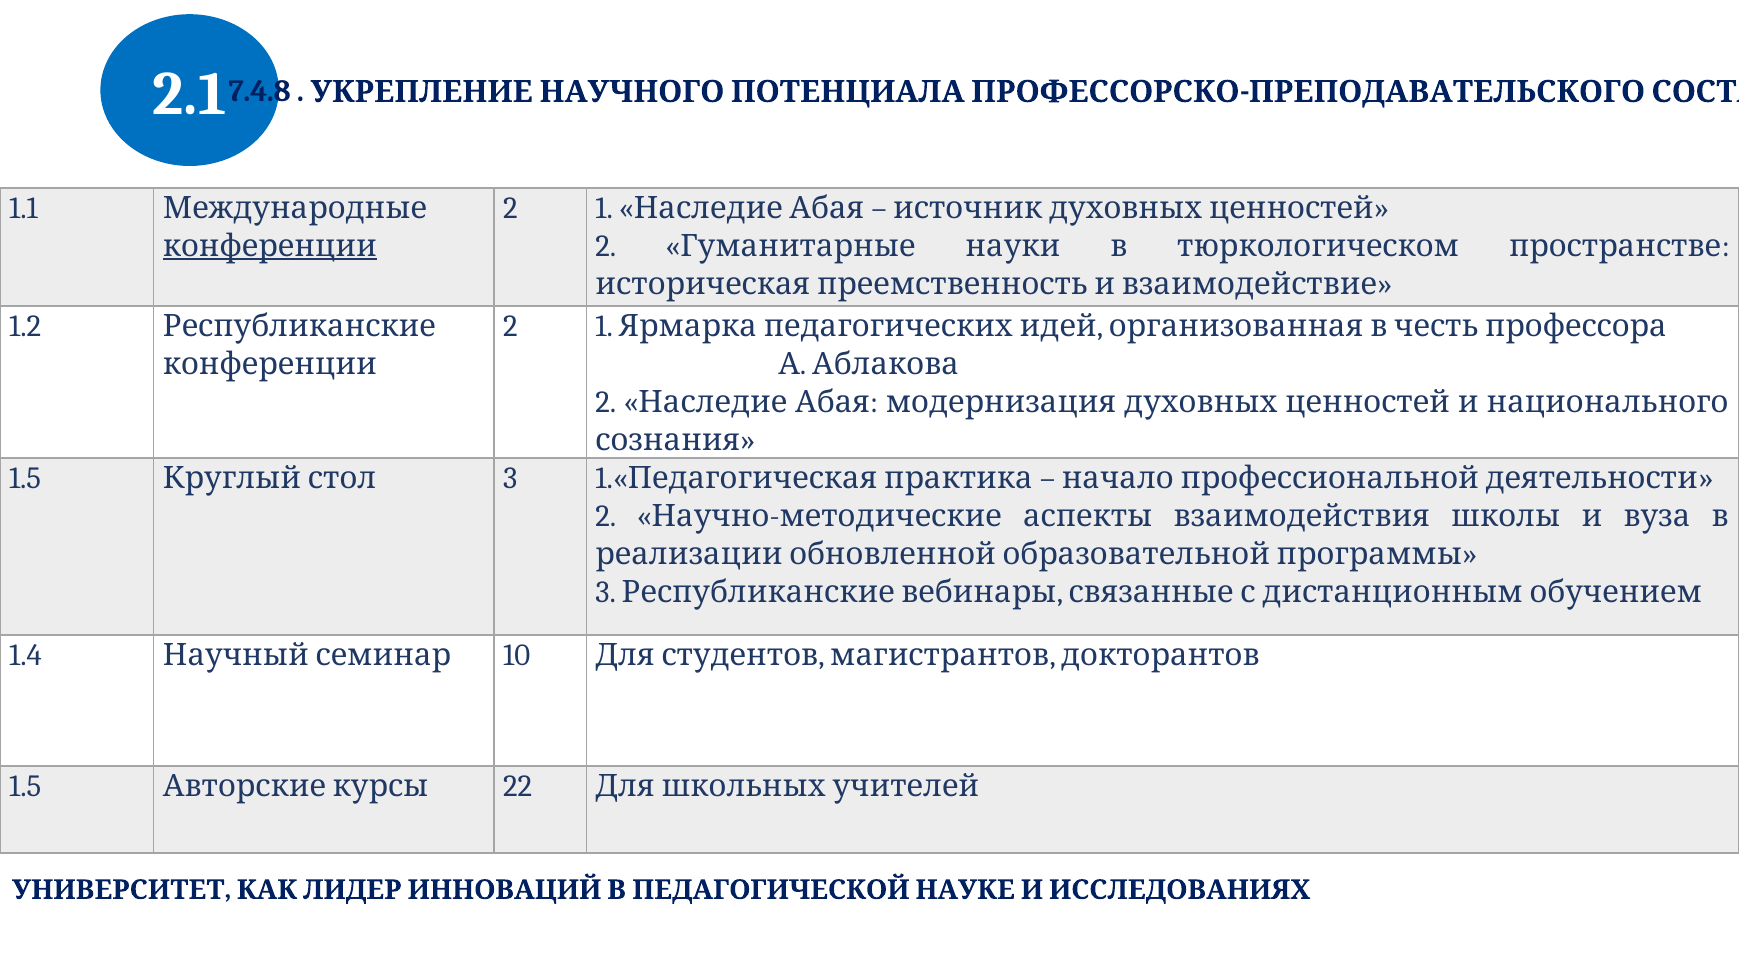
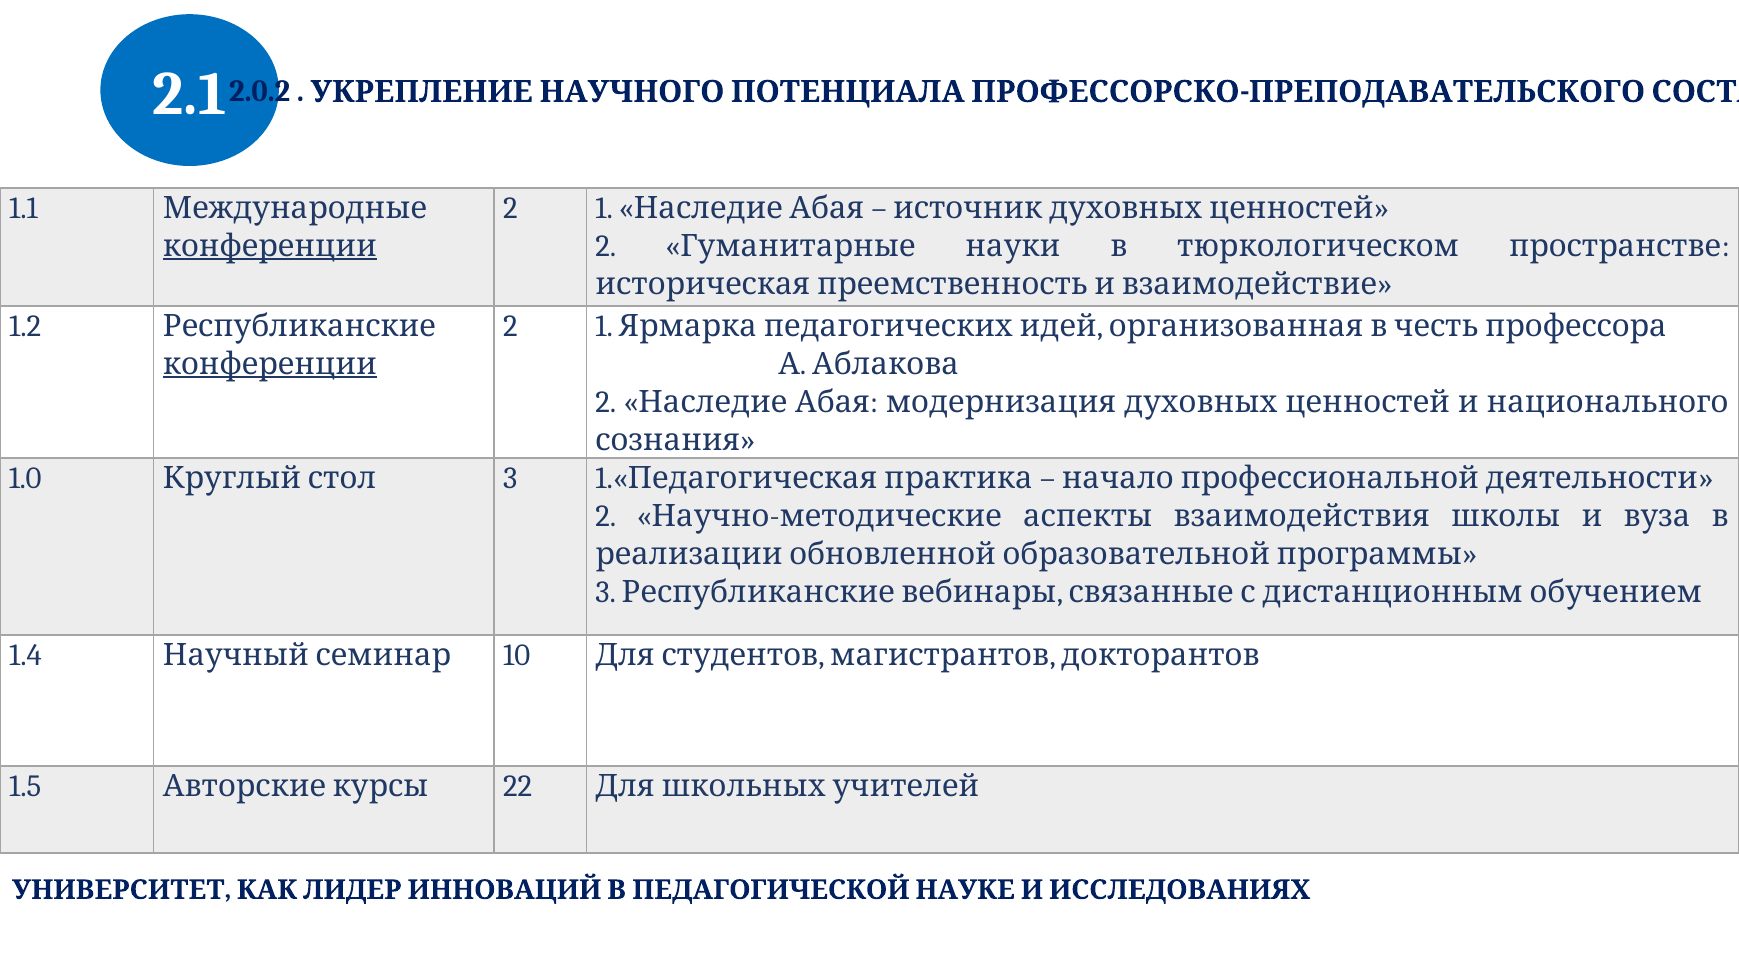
7.4.8: 7.4.8 -> 2.0.2 (260, 92)
конференции underline: none -> present (270, 364)
1.5: 1.5 -> 1.0 (25, 478)
